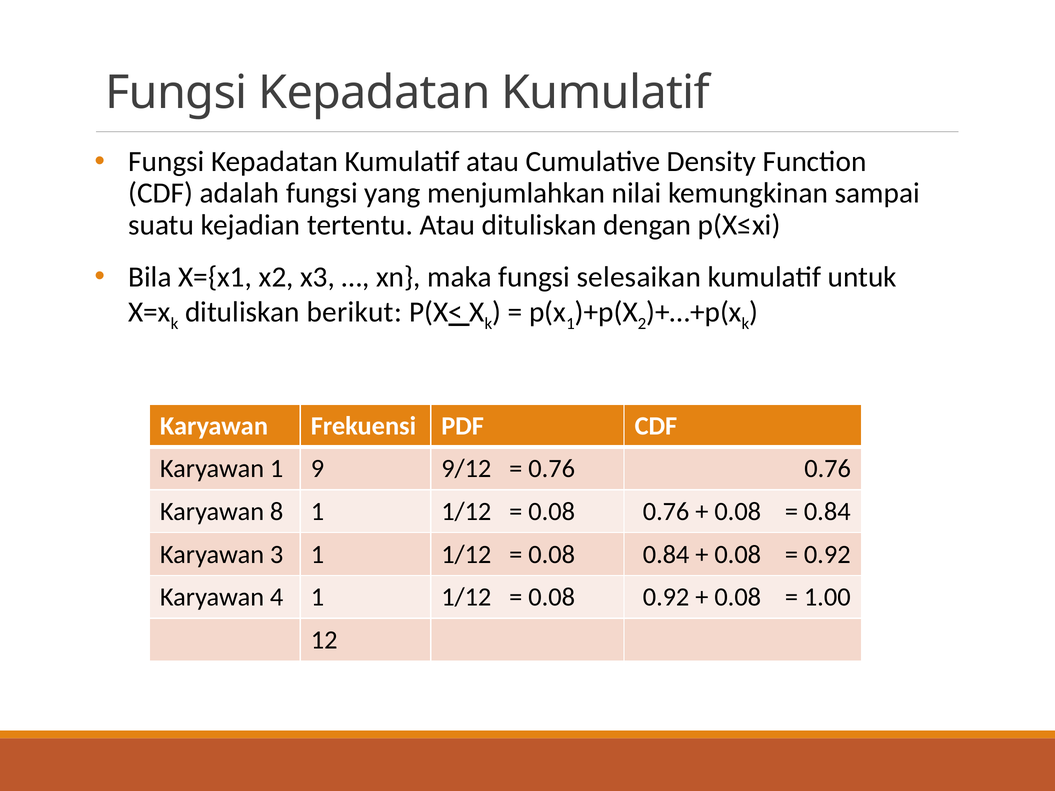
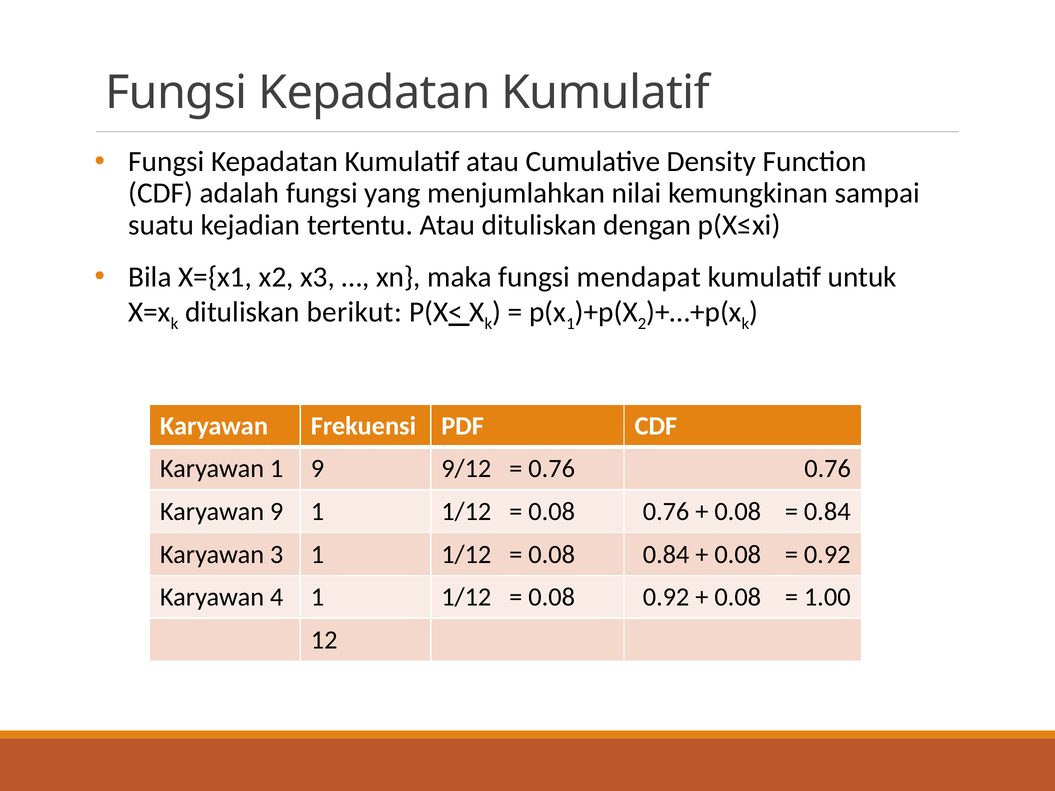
selesaikan: selesaikan -> mendapat (639, 277)
Karyawan 8: 8 -> 9 (277, 512)
